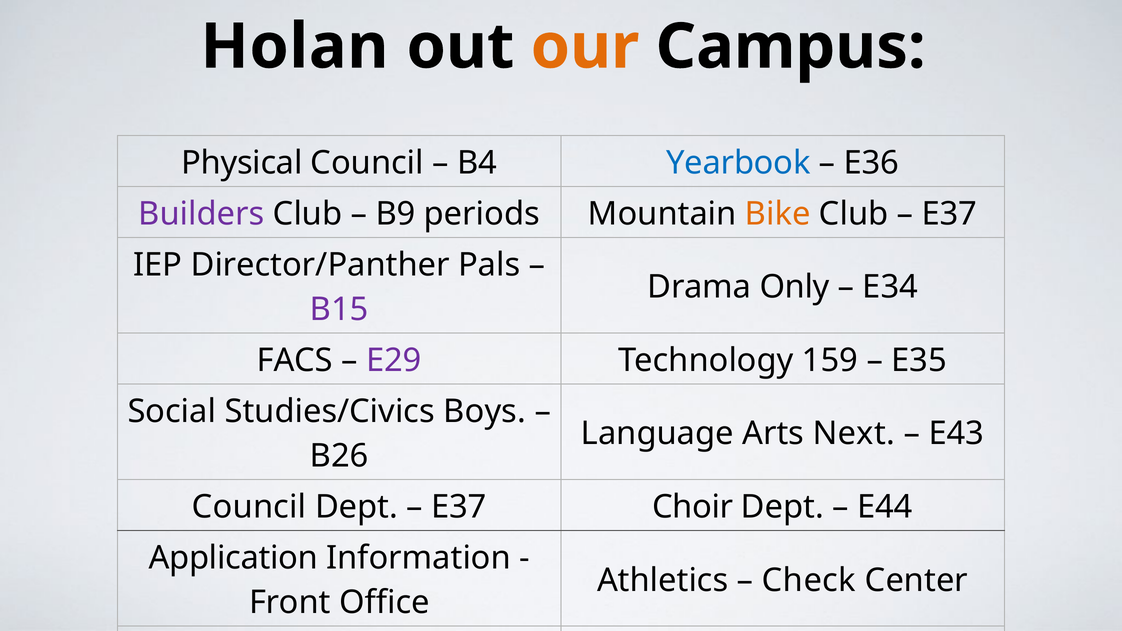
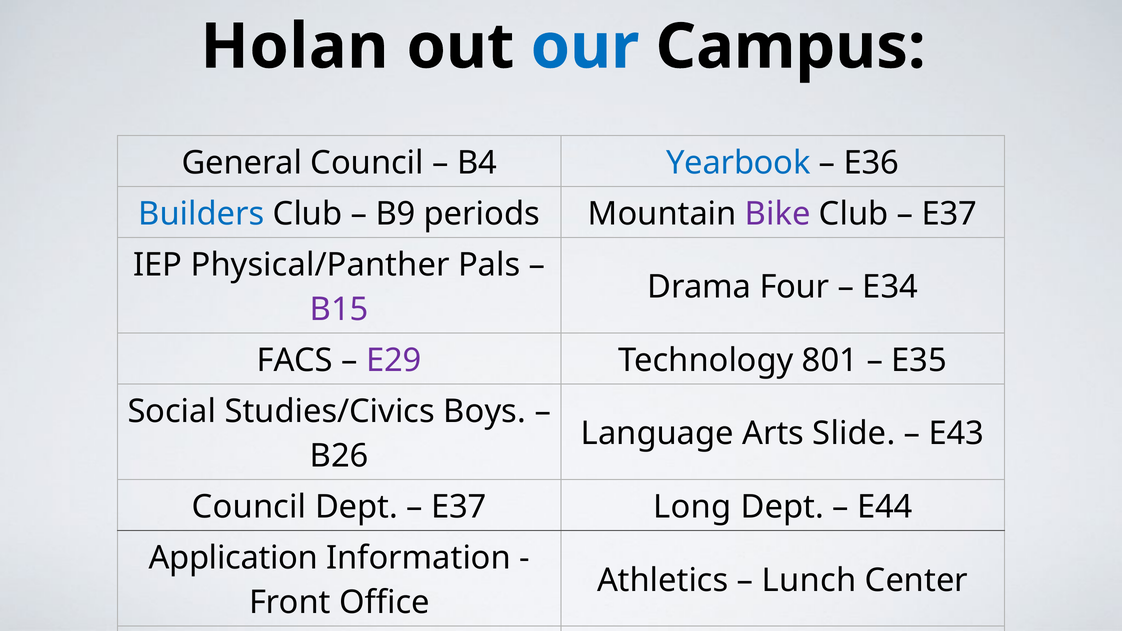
our colour: orange -> blue (585, 47)
Physical: Physical -> General (242, 163)
Builders colour: purple -> blue (201, 214)
Bike colour: orange -> purple (778, 214)
Director/Panther: Director/Panther -> Physical/Panther (320, 265)
Only: Only -> Four (795, 287)
159: 159 -> 801 (830, 360)
Next: Next -> Slide (854, 434)
Choir: Choir -> Long (692, 507)
Check: Check -> Lunch (809, 580)
